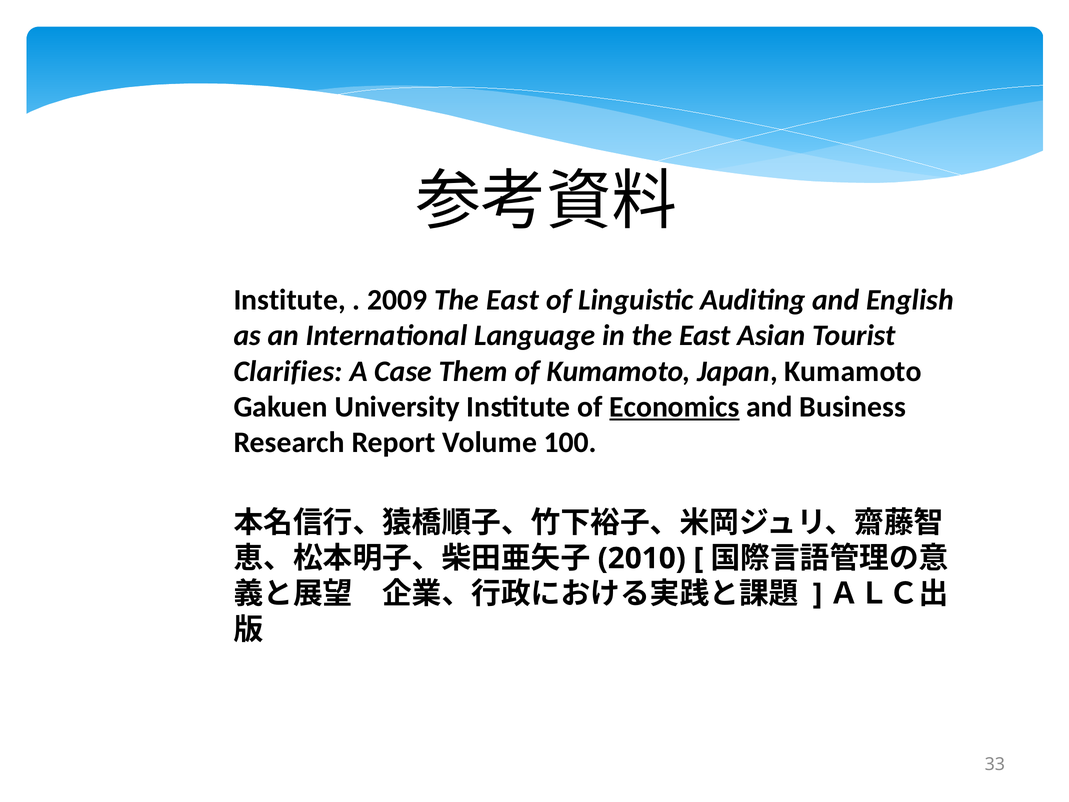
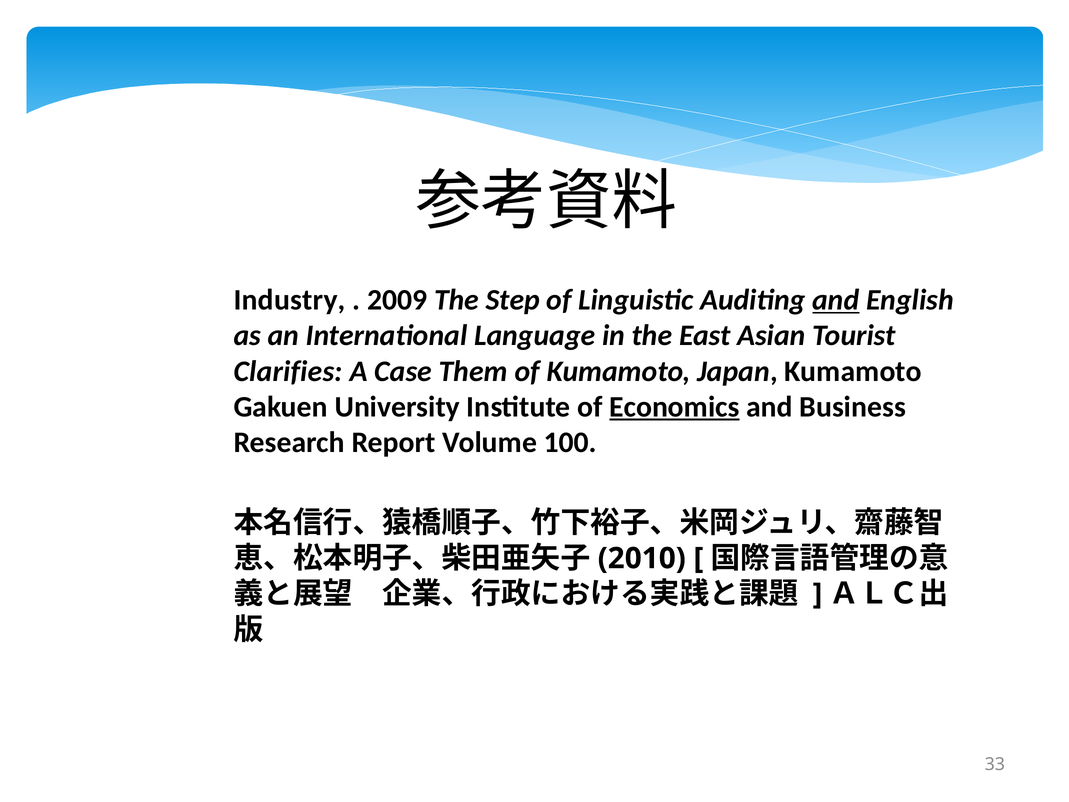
Institute: Institute -> Industry (290, 300)
2009 The East: East -> Step (513, 300)
and underline: none -> present (836, 300)
